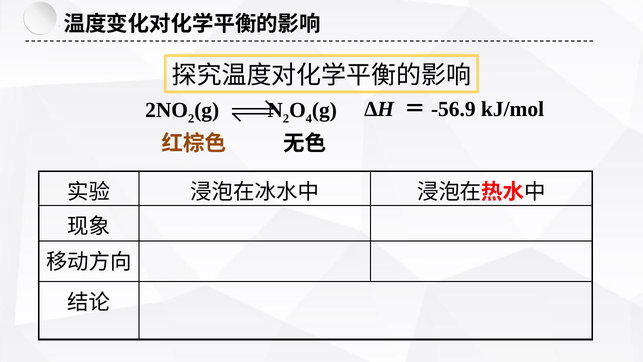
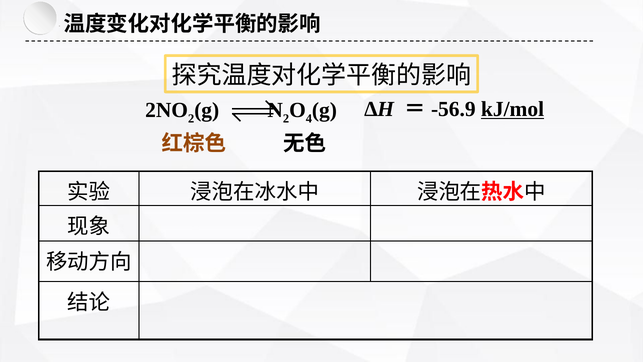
kJ/mol underline: none -> present (513, 109)
